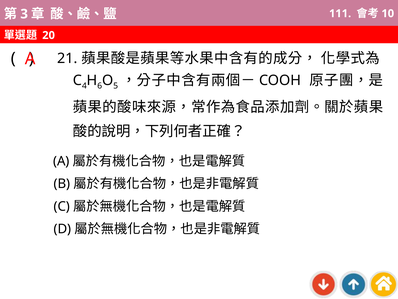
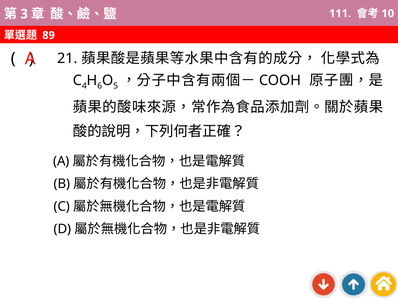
20: 20 -> 89 (49, 35)
